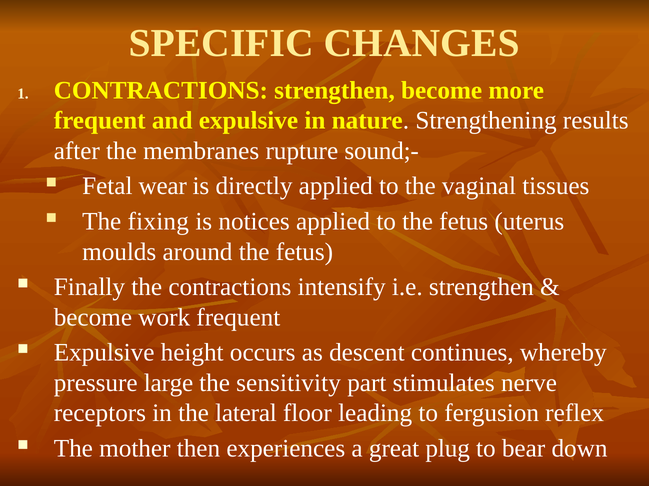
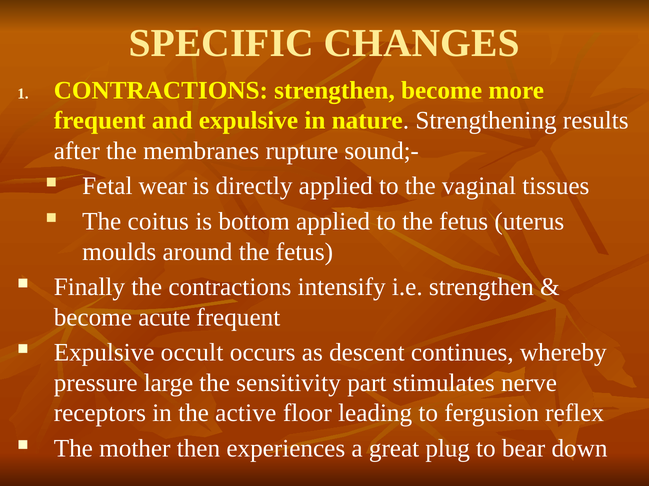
fixing: fixing -> coitus (158, 222)
notices: notices -> bottom (254, 222)
work: work -> acute (164, 318)
height: height -> occult (192, 353)
lateral: lateral -> active (246, 414)
